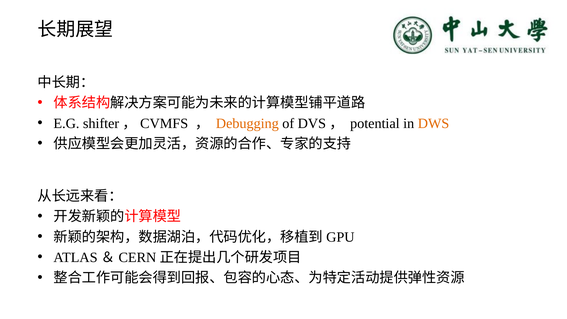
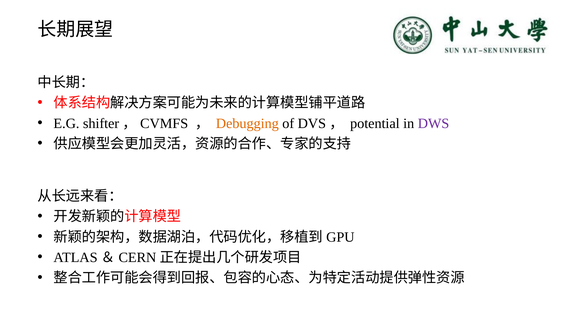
DWS colour: orange -> purple (434, 123)
